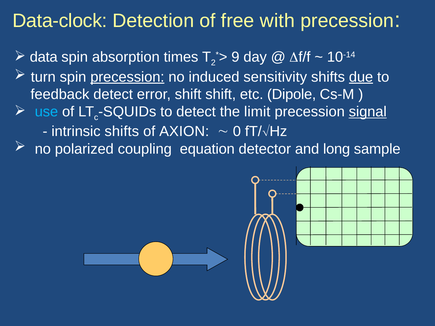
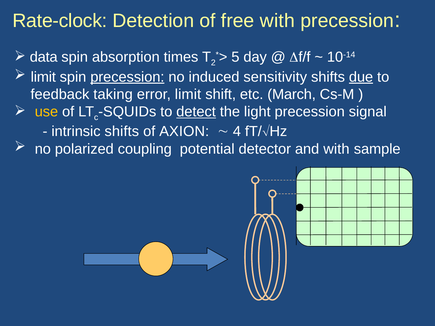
Data-clock: Data-clock -> Rate-clock (60, 21)
9: 9 -> 5 (235, 57)
turn: turn -> limit (43, 77)
feedback detect: detect -> taking (113, 94)
error shift: shift -> limit (188, 94)
Dipole: Dipole -> March (292, 94)
use colour: light blue -> yellow (46, 112)
detect underline: none -> present (196, 112)
limit: limit -> light (257, 112)
signal underline: present -> none (368, 112)
0: 0 -> 4 (237, 132)
equation: equation -> potential (207, 149)
and long: long -> with (336, 149)
